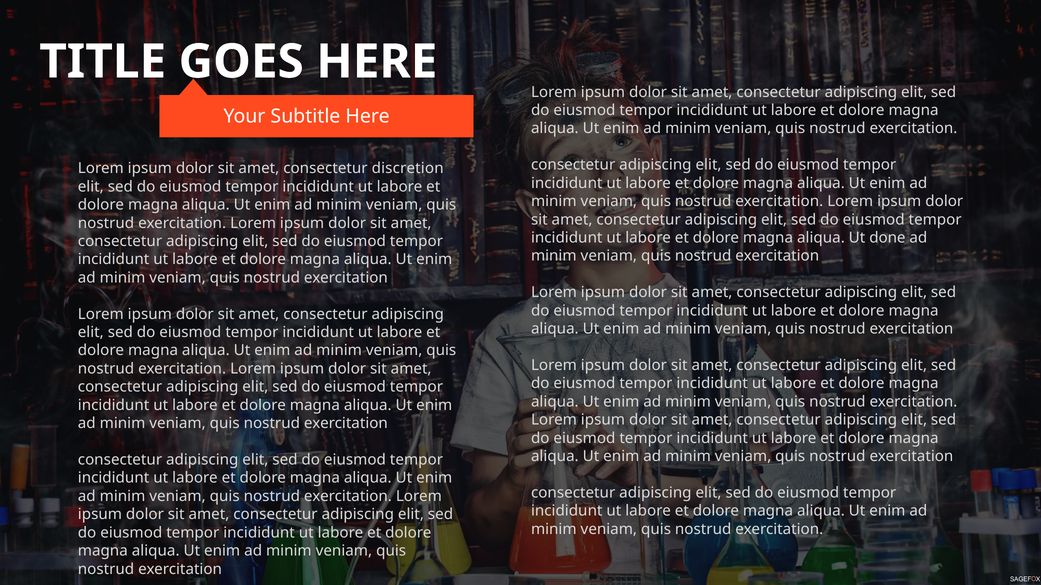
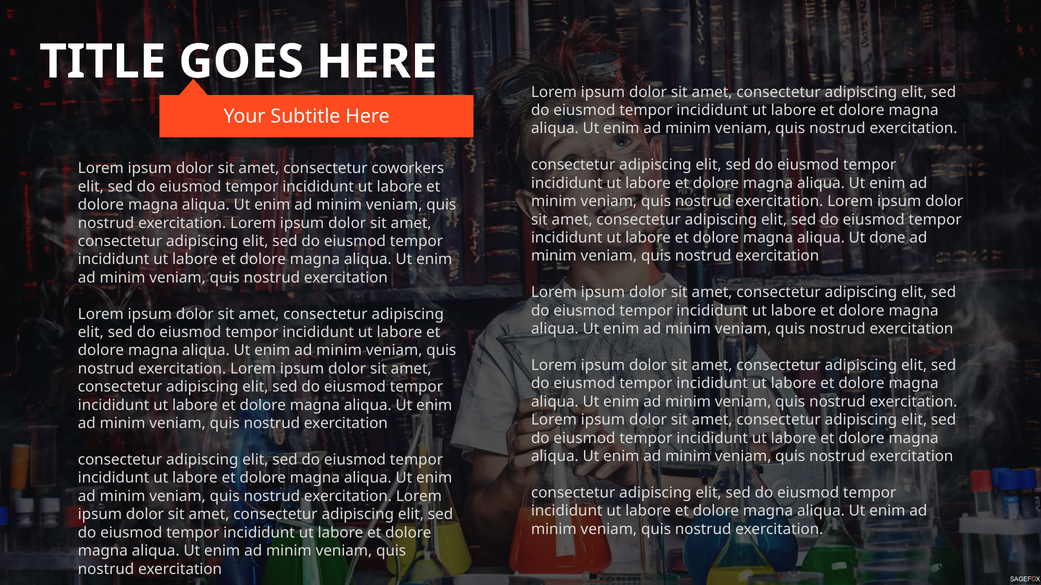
discretion: discretion -> coworkers (408, 169)
